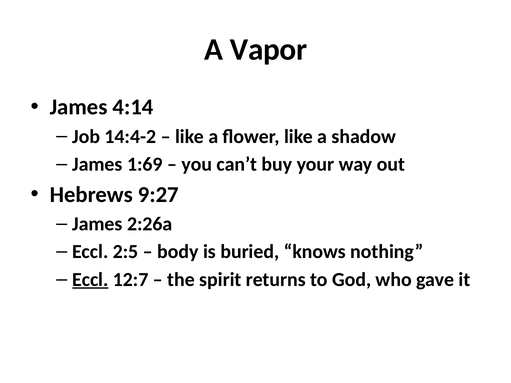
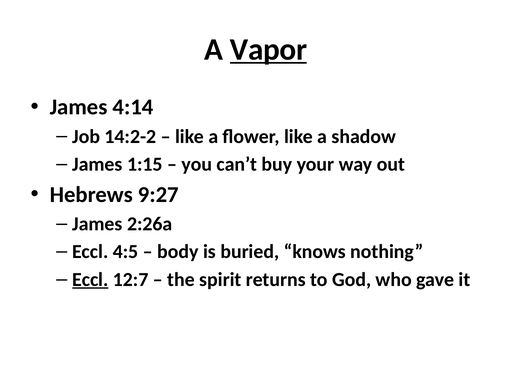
Vapor underline: none -> present (269, 49)
14:4-2: 14:4-2 -> 14:2-2 (130, 137)
1:69: 1:69 -> 1:15 (145, 164)
2:5: 2:5 -> 4:5 (126, 252)
